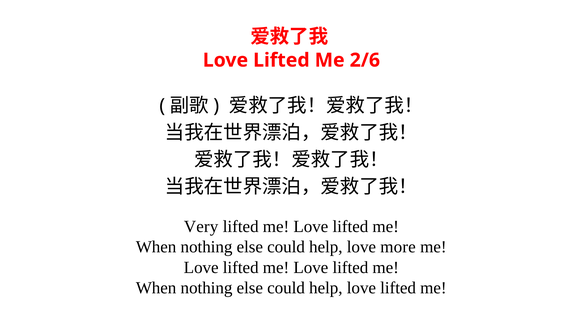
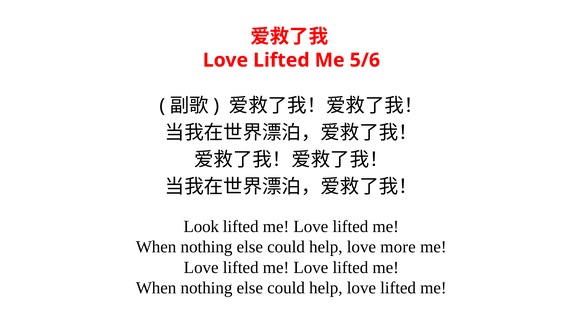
2/6: 2/6 -> 5/6 (365, 60)
Very: Very -> Look (201, 227)
